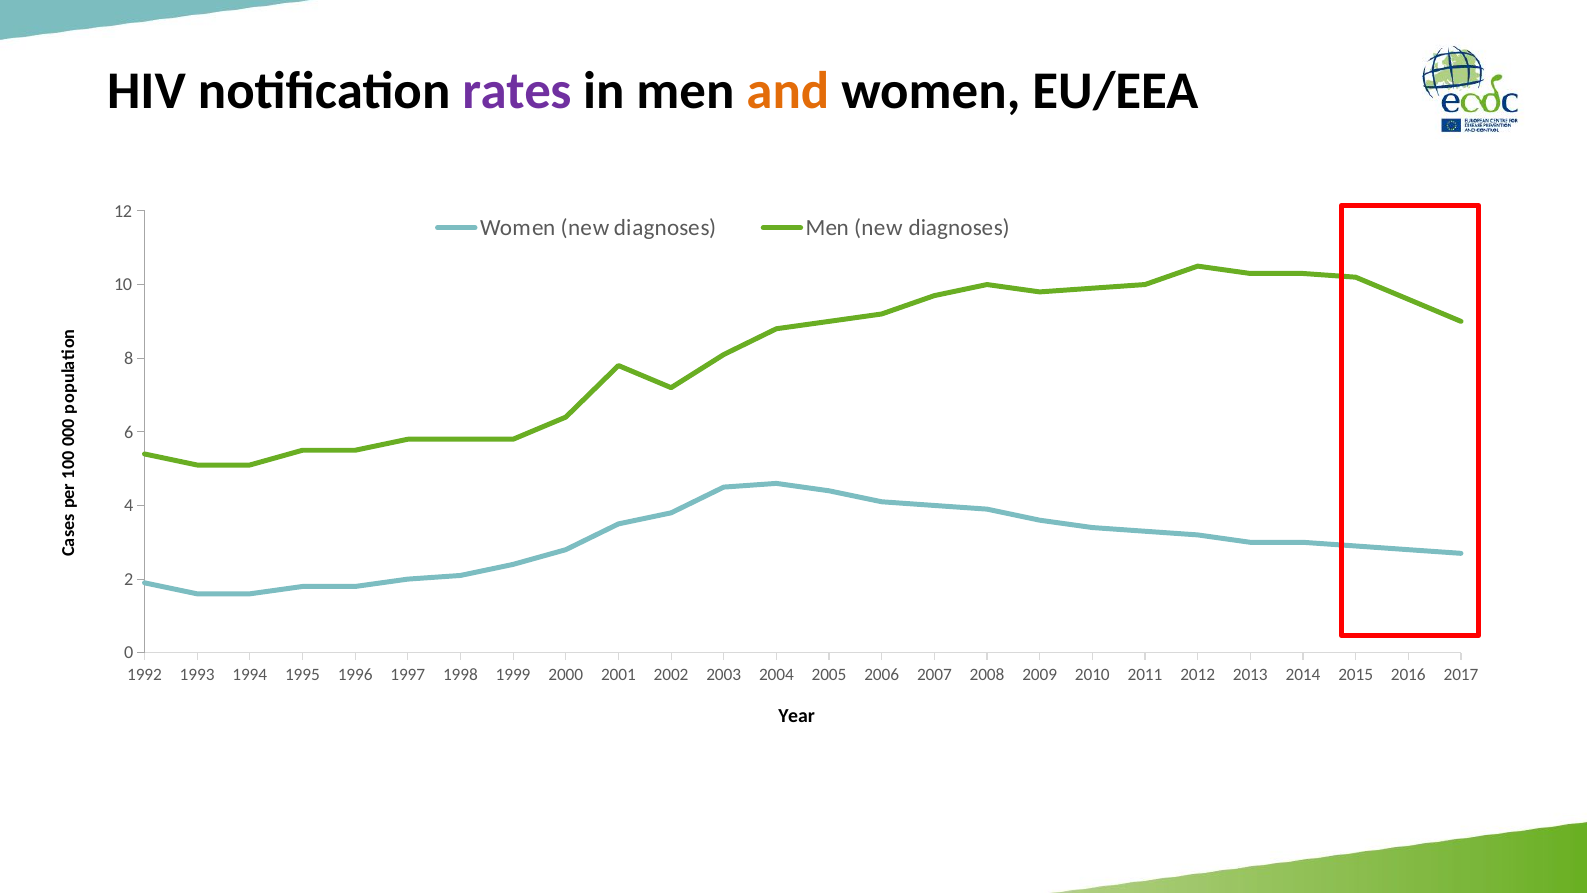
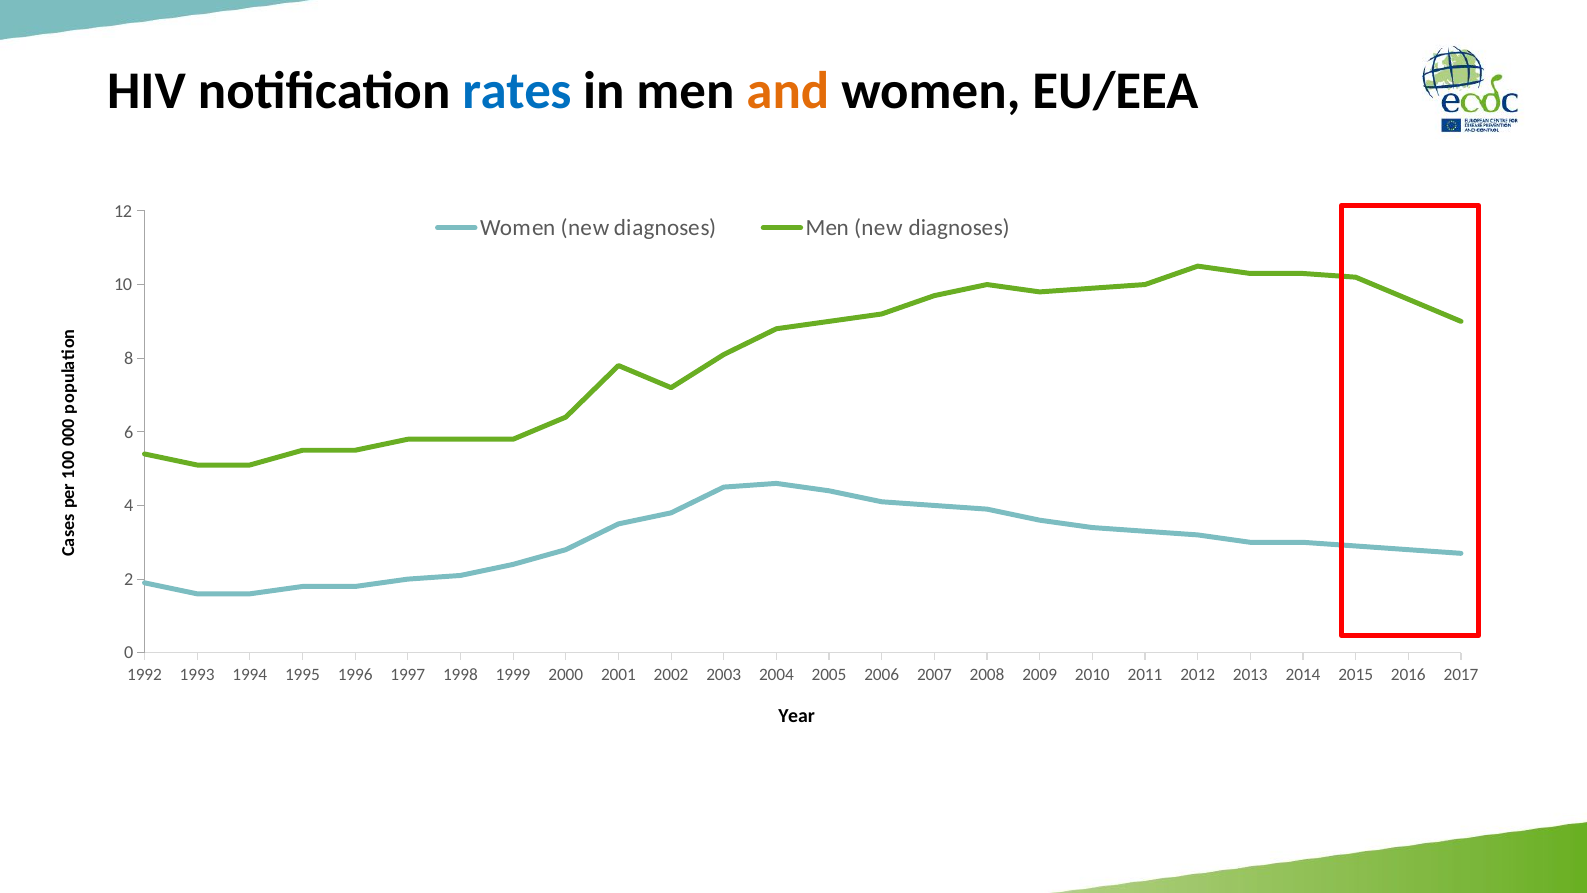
rates colour: purple -> blue (517, 91)
